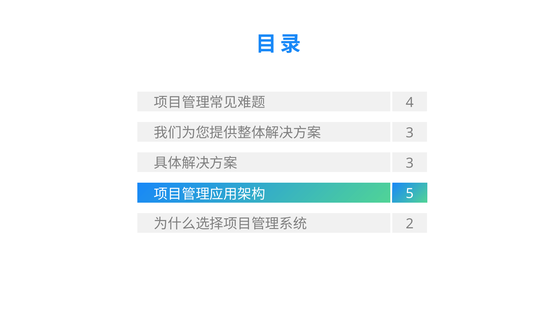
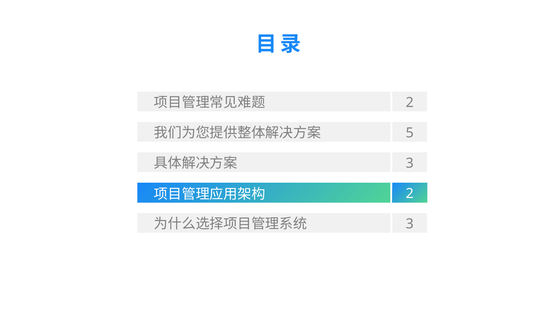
4: 4 -> 2 (410, 103)
3: 3 -> 5 (410, 133)
5: 5 -> 2 (410, 194)
2: 2 -> 3 (410, 224)
